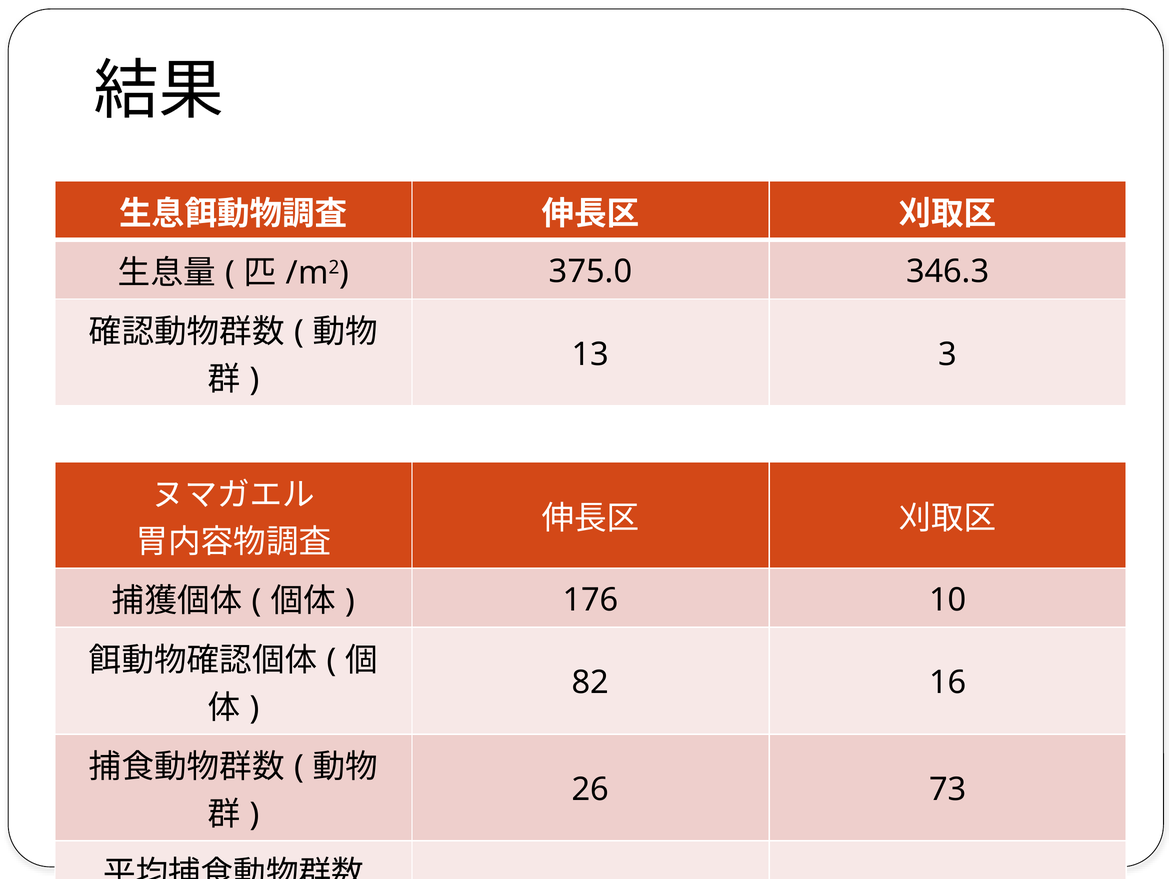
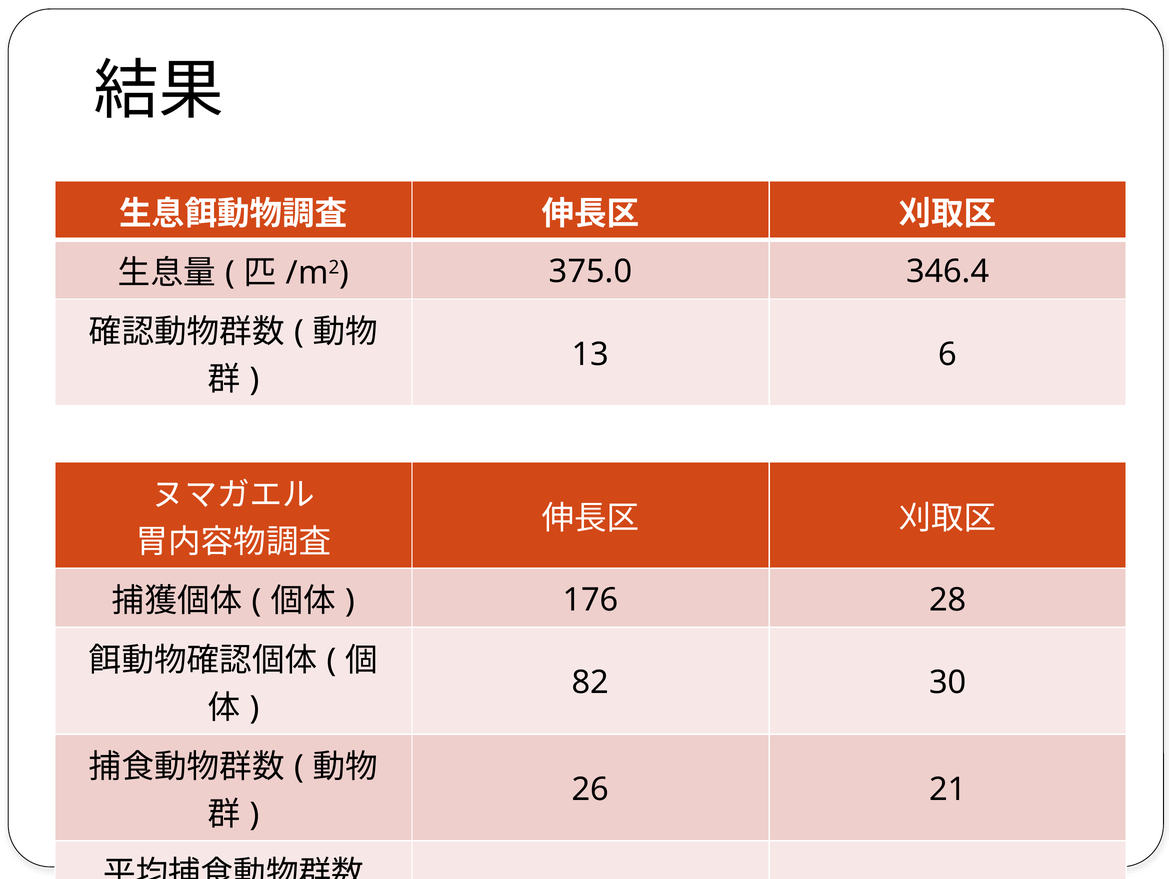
346.3: 346.3 -> 346.4 (948, 271)
3: 3 -> 6 (948, 354)
10: 10 -> 28 (948, 600)
16: 16 -> 30 (948, 683)
73: 73 -> 21 (948, 789)
